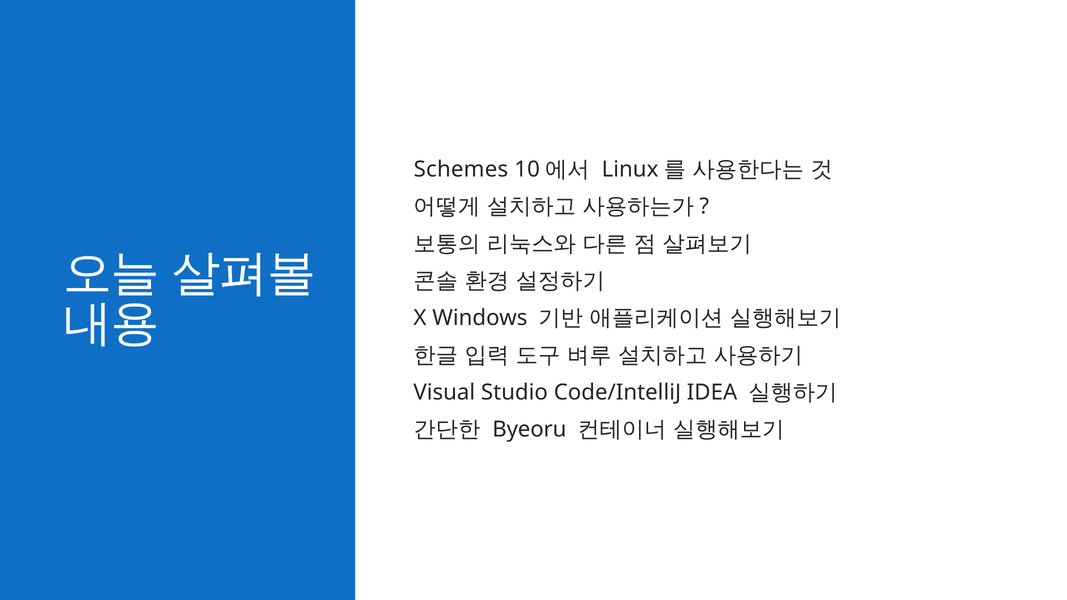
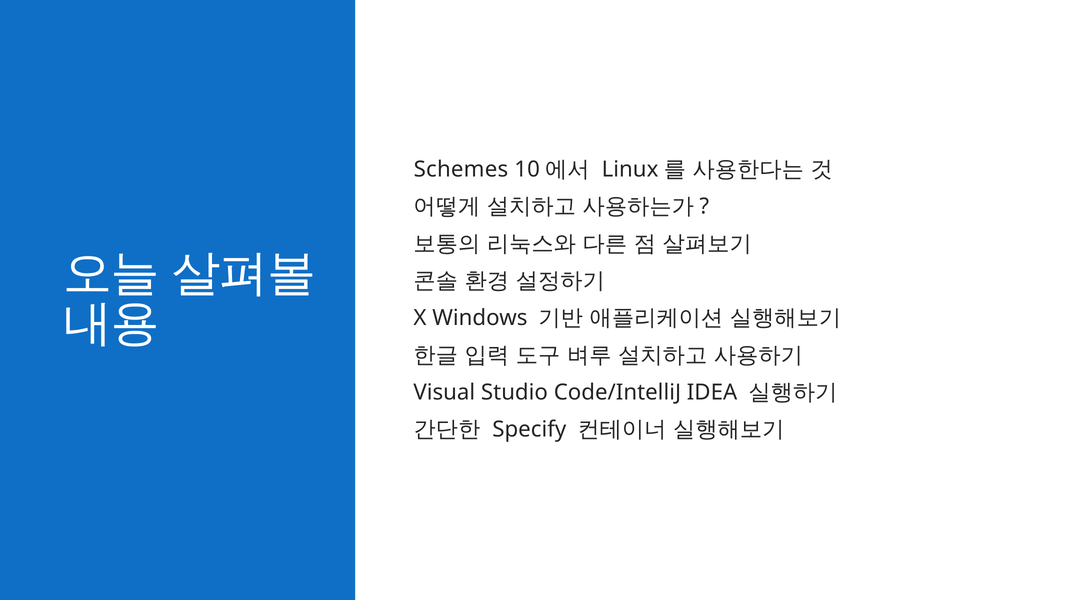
Byeoru: Byeoru -> Specify (529, 430)
